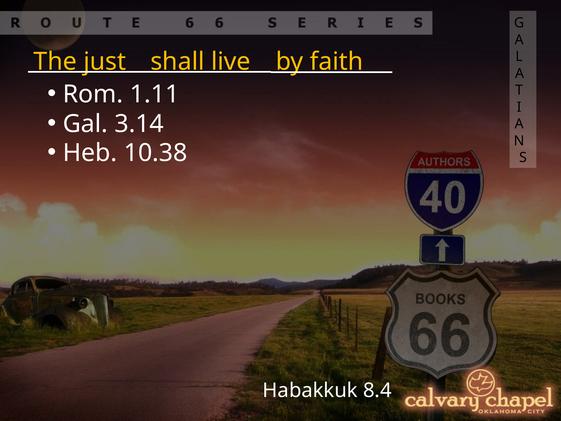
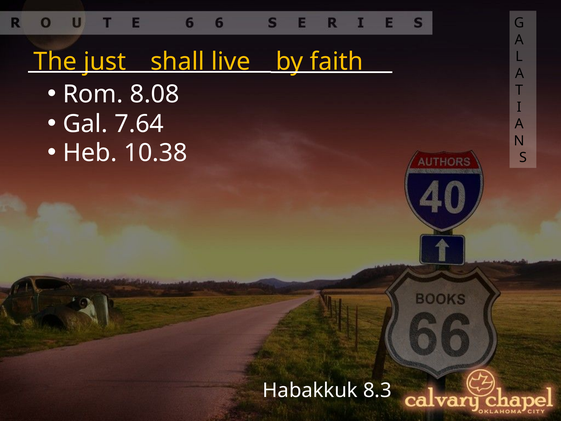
1.11: 1.11 -> 8.08 (155, 94)
3.14: 3.14 -> 7.64 (139, 124)
8.4: 8.4 -> 8.3 (377, 390)
